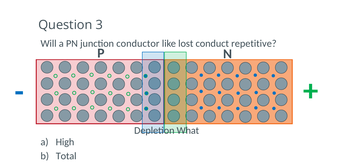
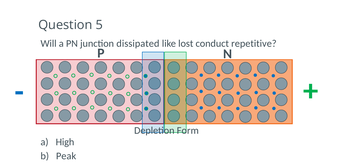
3: 3 -> 5 (99, 25)
conductor: conductor -> dissipated (138, 43)
What: What -> Form (188, 131)
Total: Total -> Peak (66, 156)
